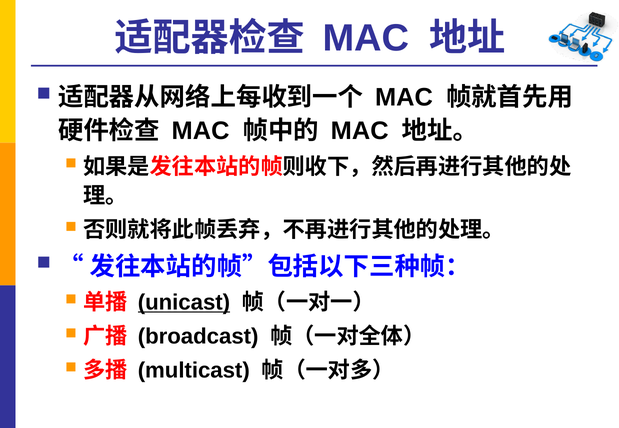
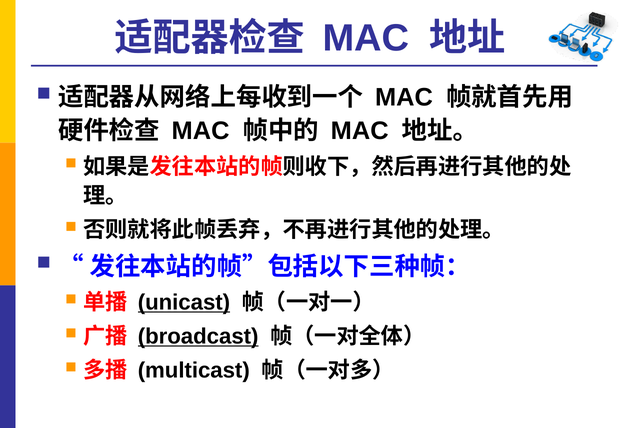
broadcast underline: none -> present (198, 337)
